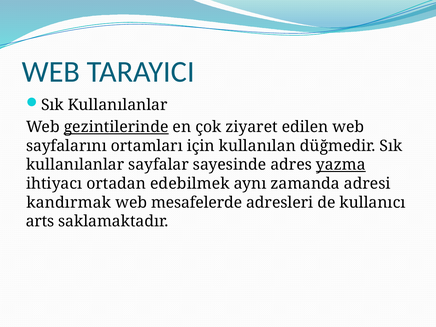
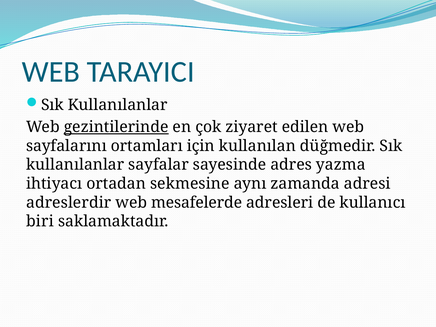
yazma underline: present -> none (341, 165)
edebilmek: edebilmek -> sekmesine (190, 184)
kandırmak: kandırmak -> adreslerdir (69, 203)
arts: arts -> biri (40, 221)
